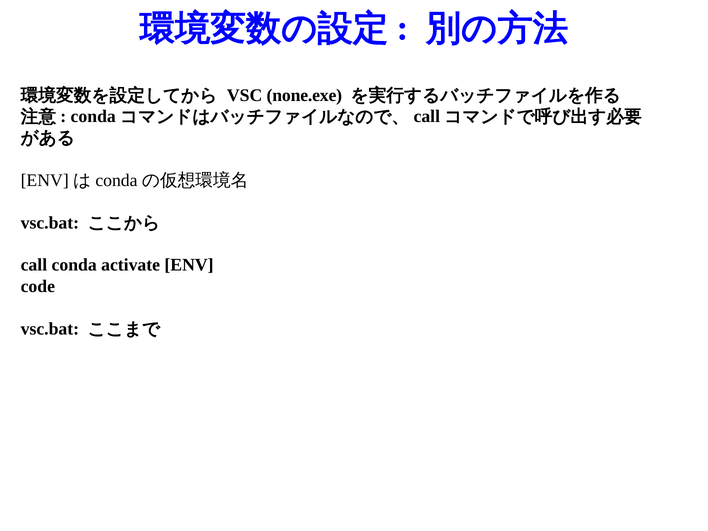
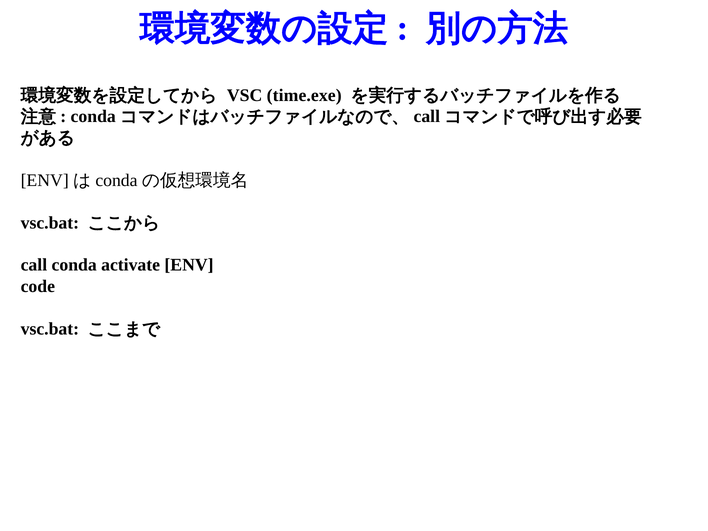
none.exe: none.exe -> time.exe (304, 95)
